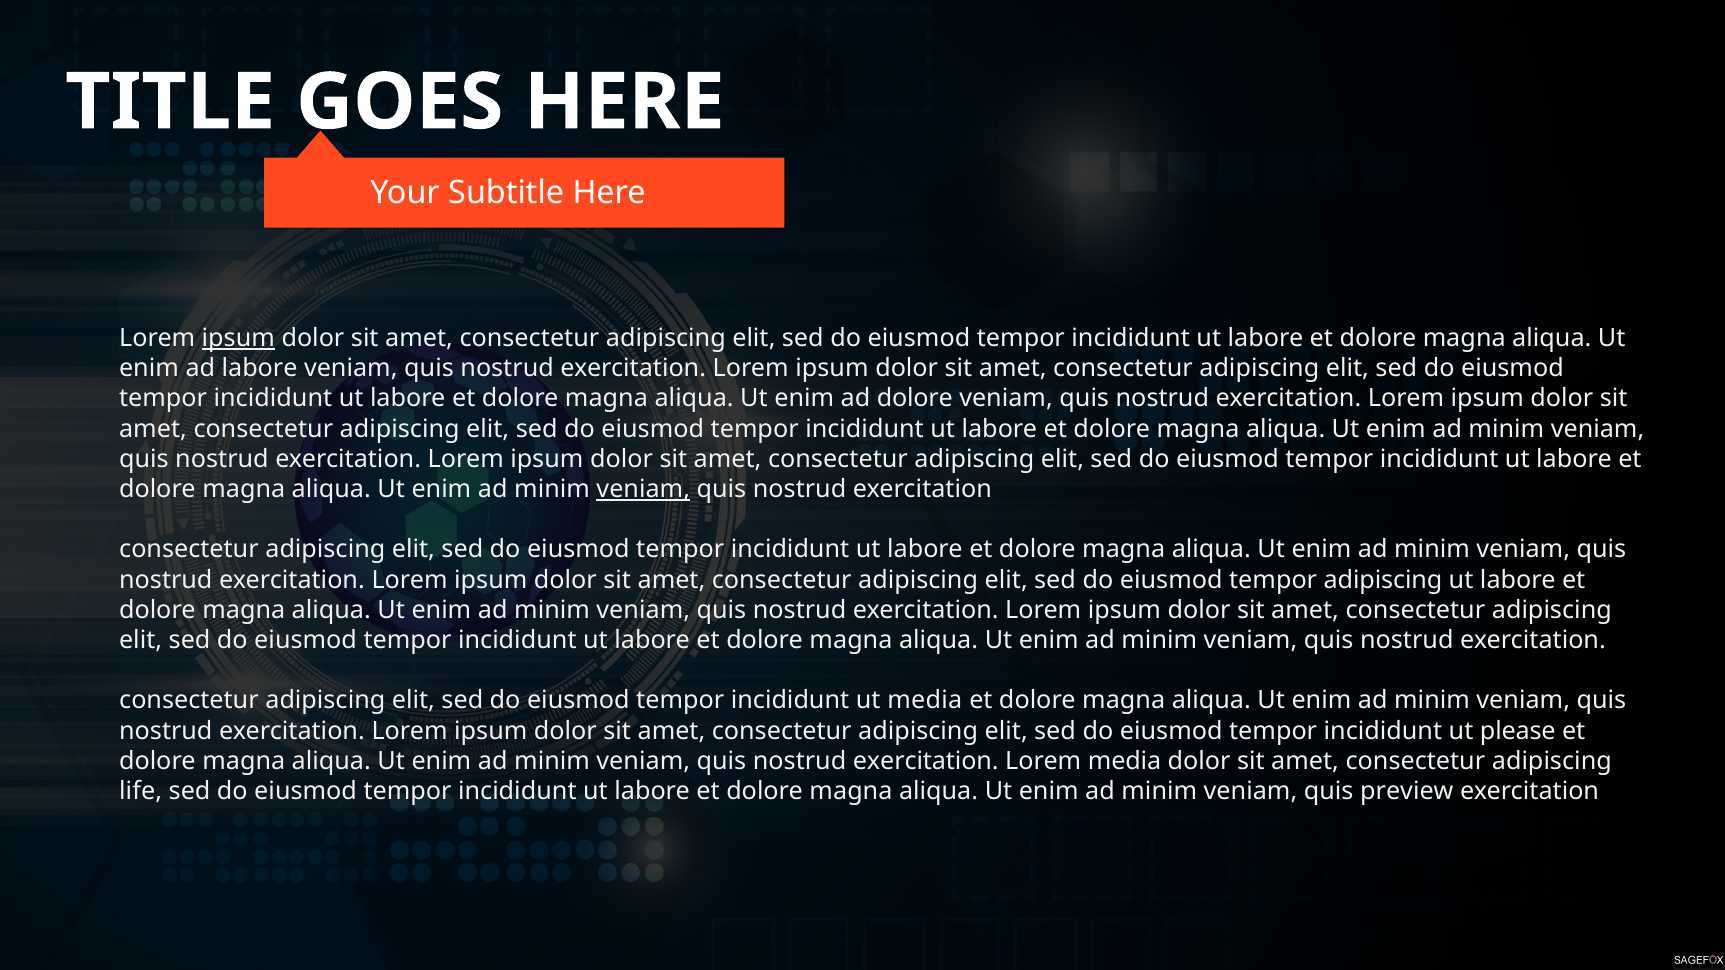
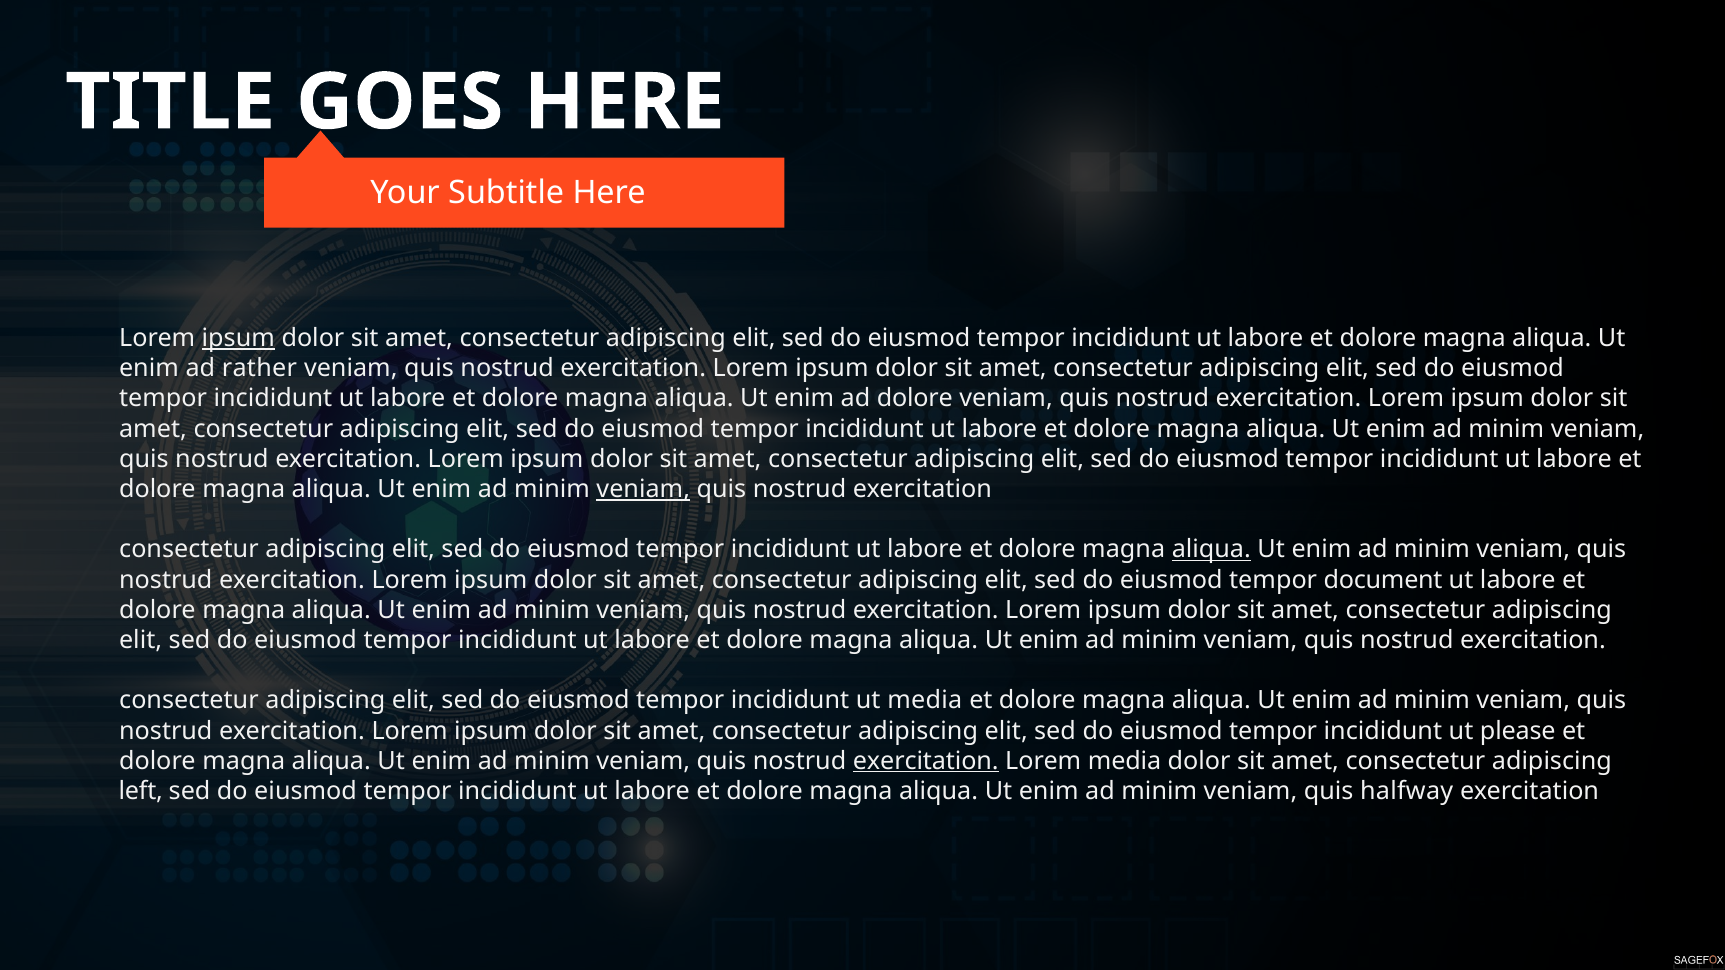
ad labore: labore -> rather (259, 369)
aliqua underline: none -> present (1211, 550)
tempor adipiscing: adipiscing -> document (1383, 580)
exercitation underline: none -> present (926, 761)
life: life -> left (141, 791)
preview: preview -> halfway (1407, 791)
